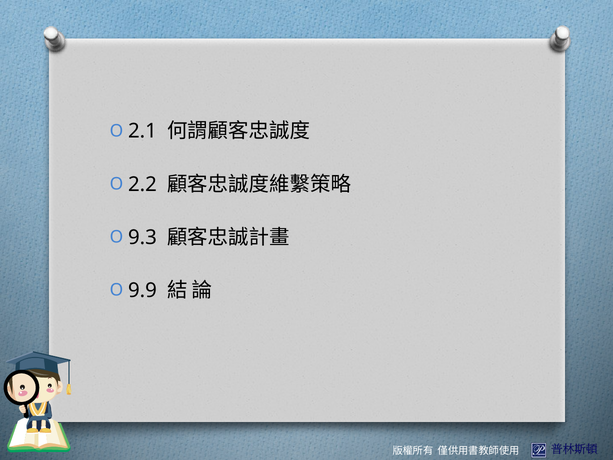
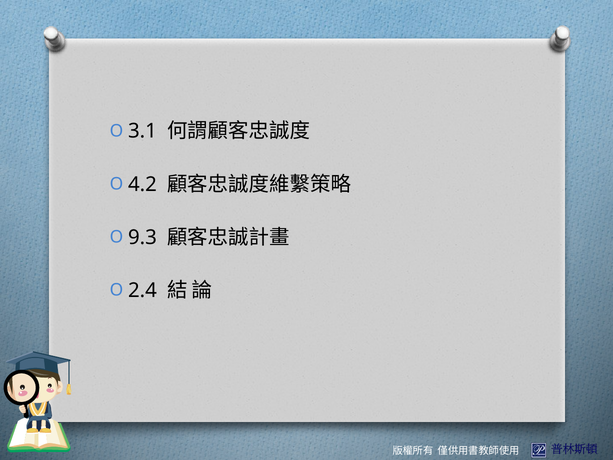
2.1: 2.1 -> 3.1 (142, 131)
2.2: 2.2 -> 4.2 (142, 184)
9.9: 9.9 -> 2.4 (142, 291)
